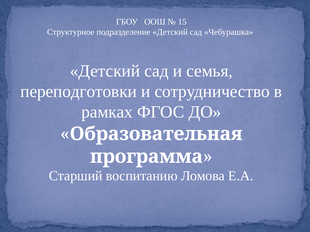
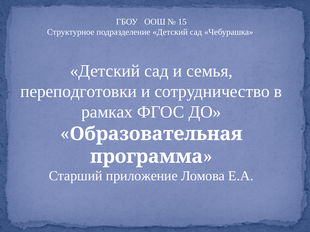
воспитанию: воспитанию -> приложение (142, 176)
